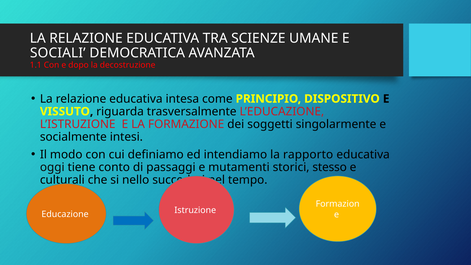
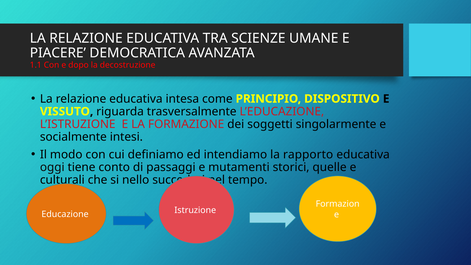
SOCIALI: SOCIALI -> PIACERE (58, 53)
stesso: stesso -> quelle (330, 167)
